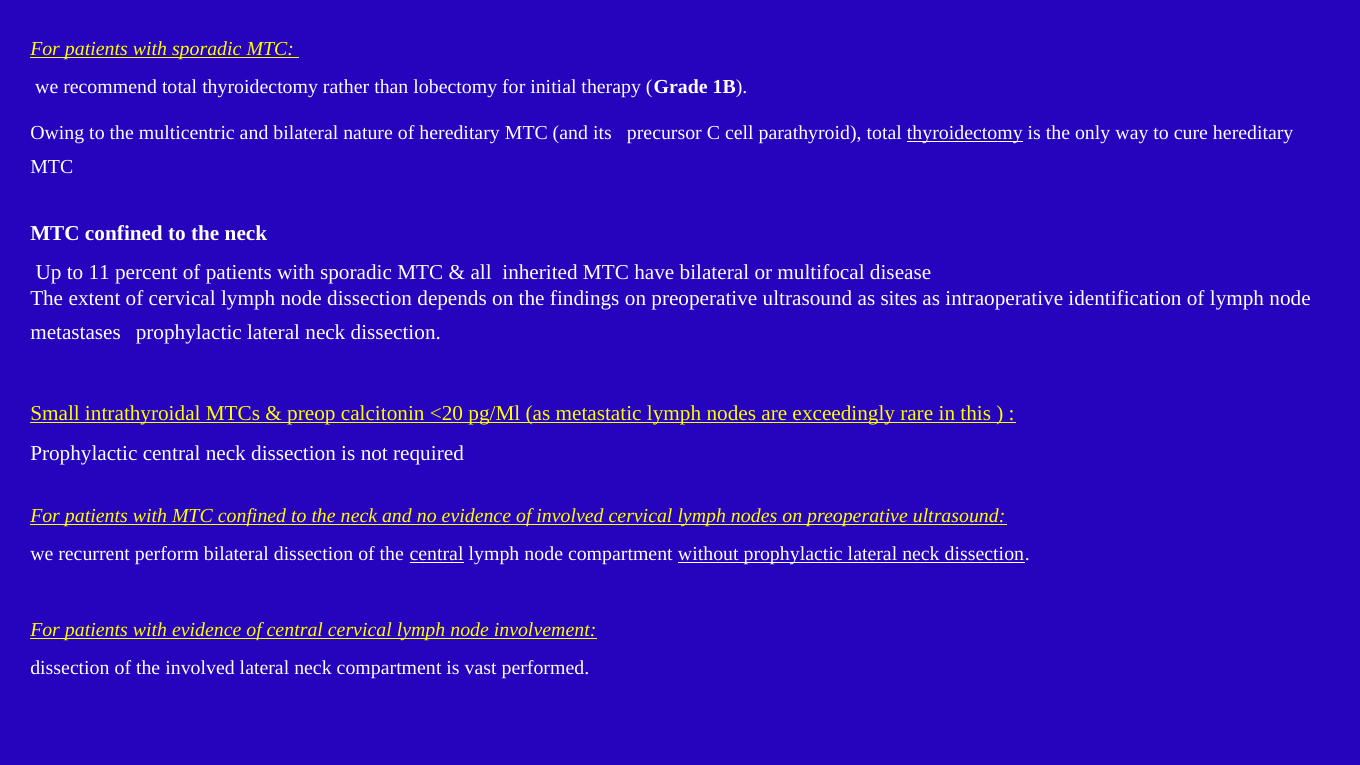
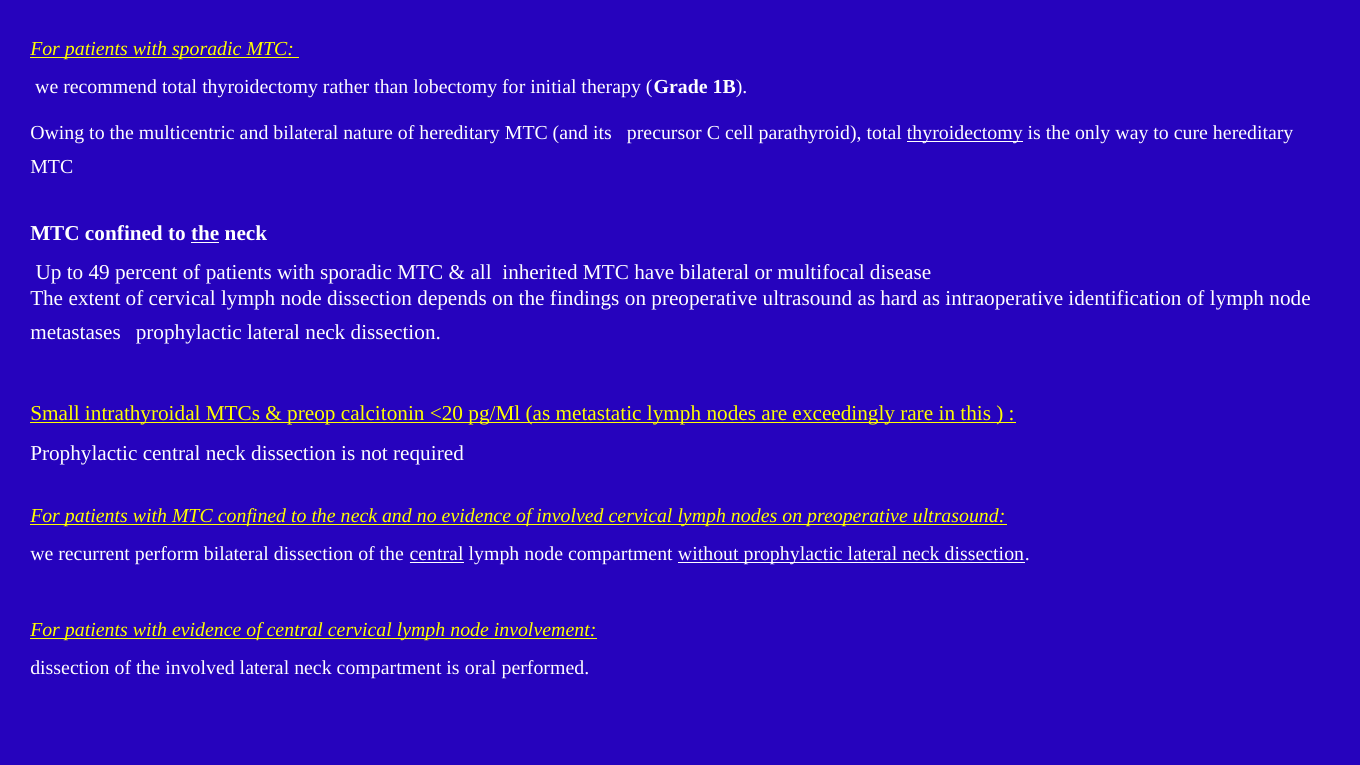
the underline: none -> present (205, 233)
11: 11 -> 49 (99, 273)
sites: sites -> hard (899, 298)
vast: vast -> oral (481, 668)
